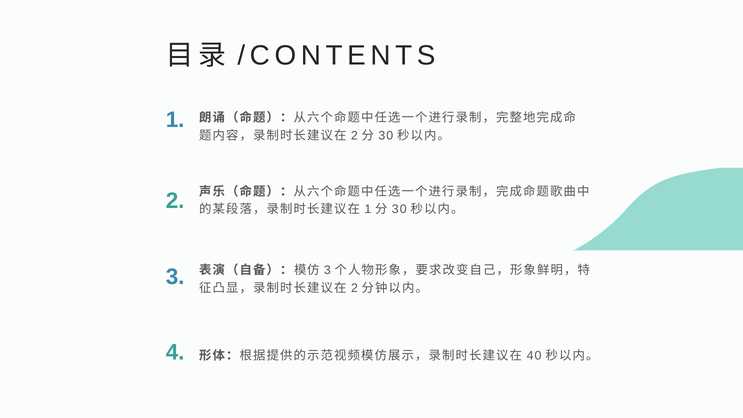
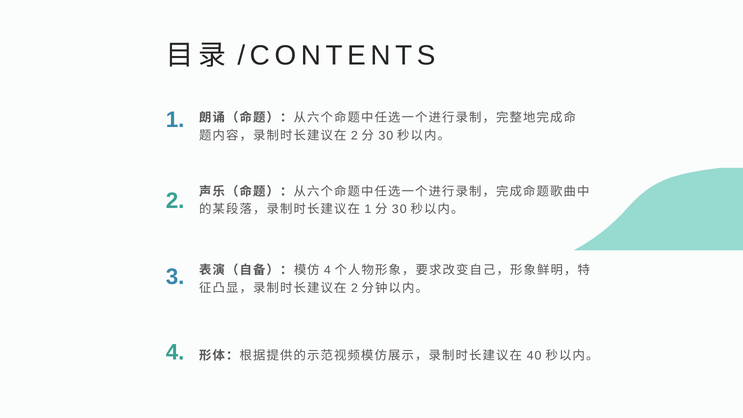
3: 3 -> 4 (327, 270)
